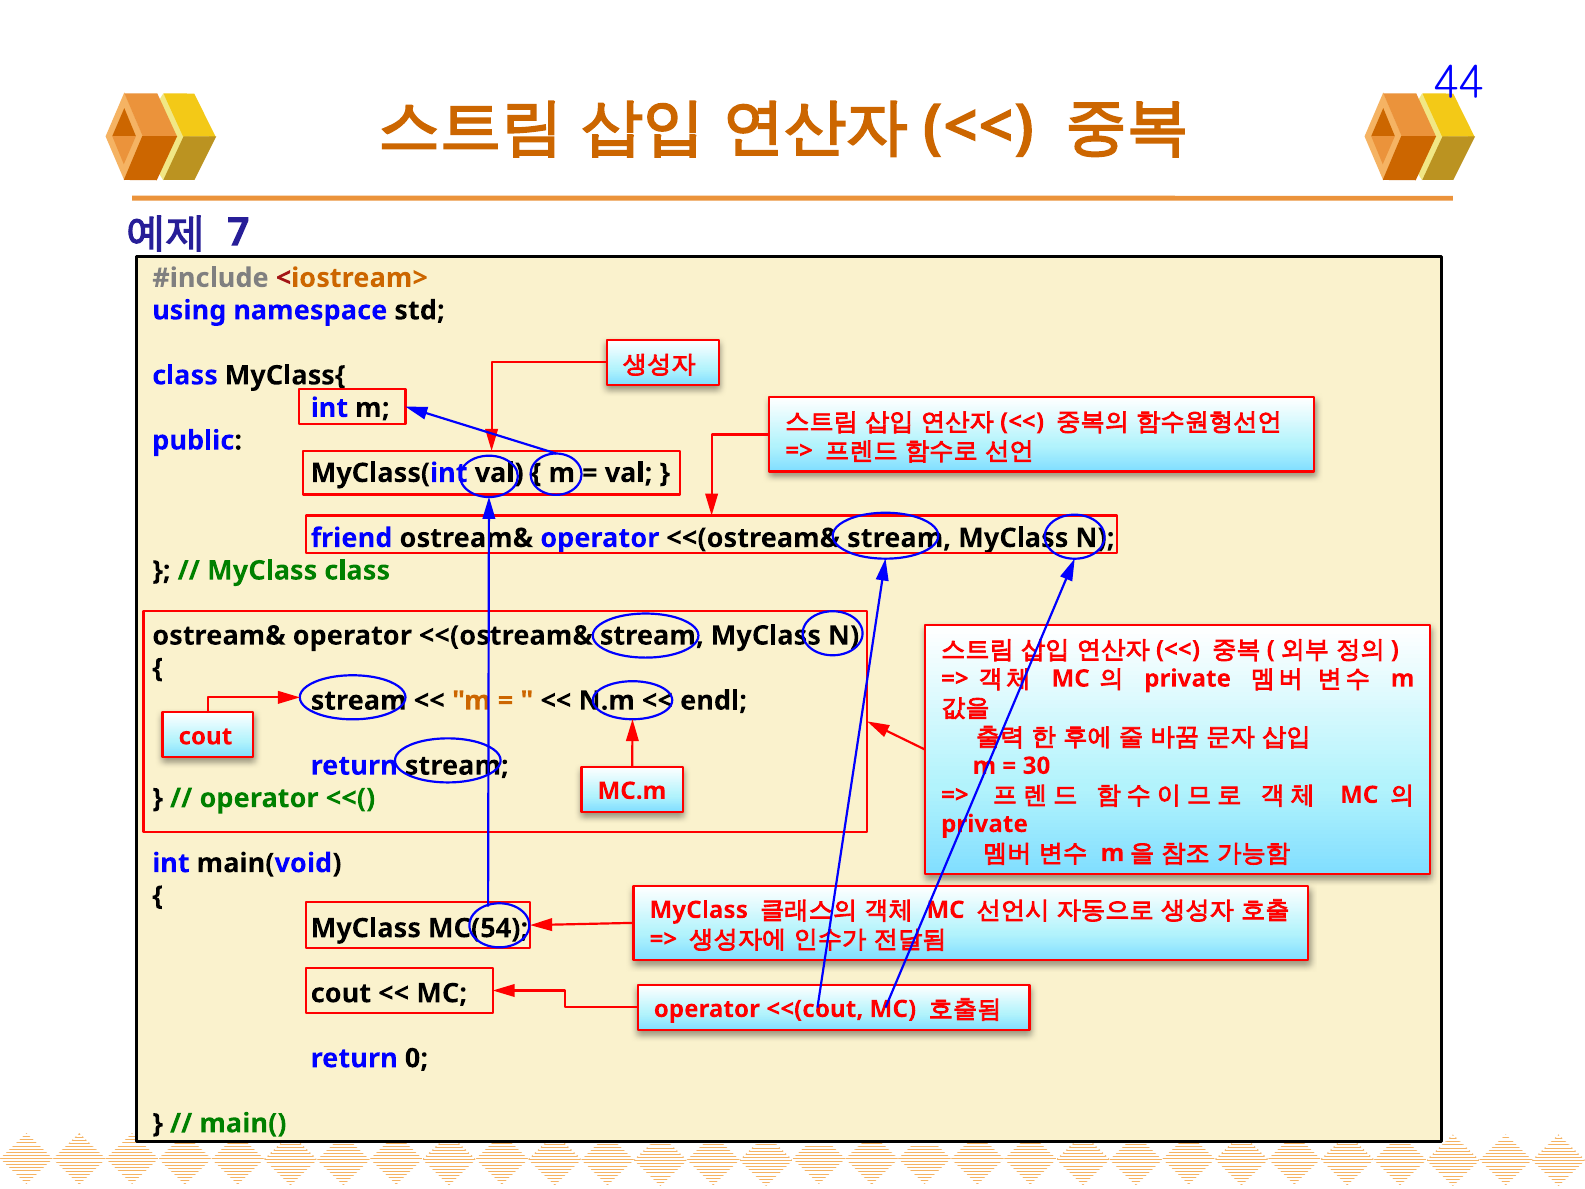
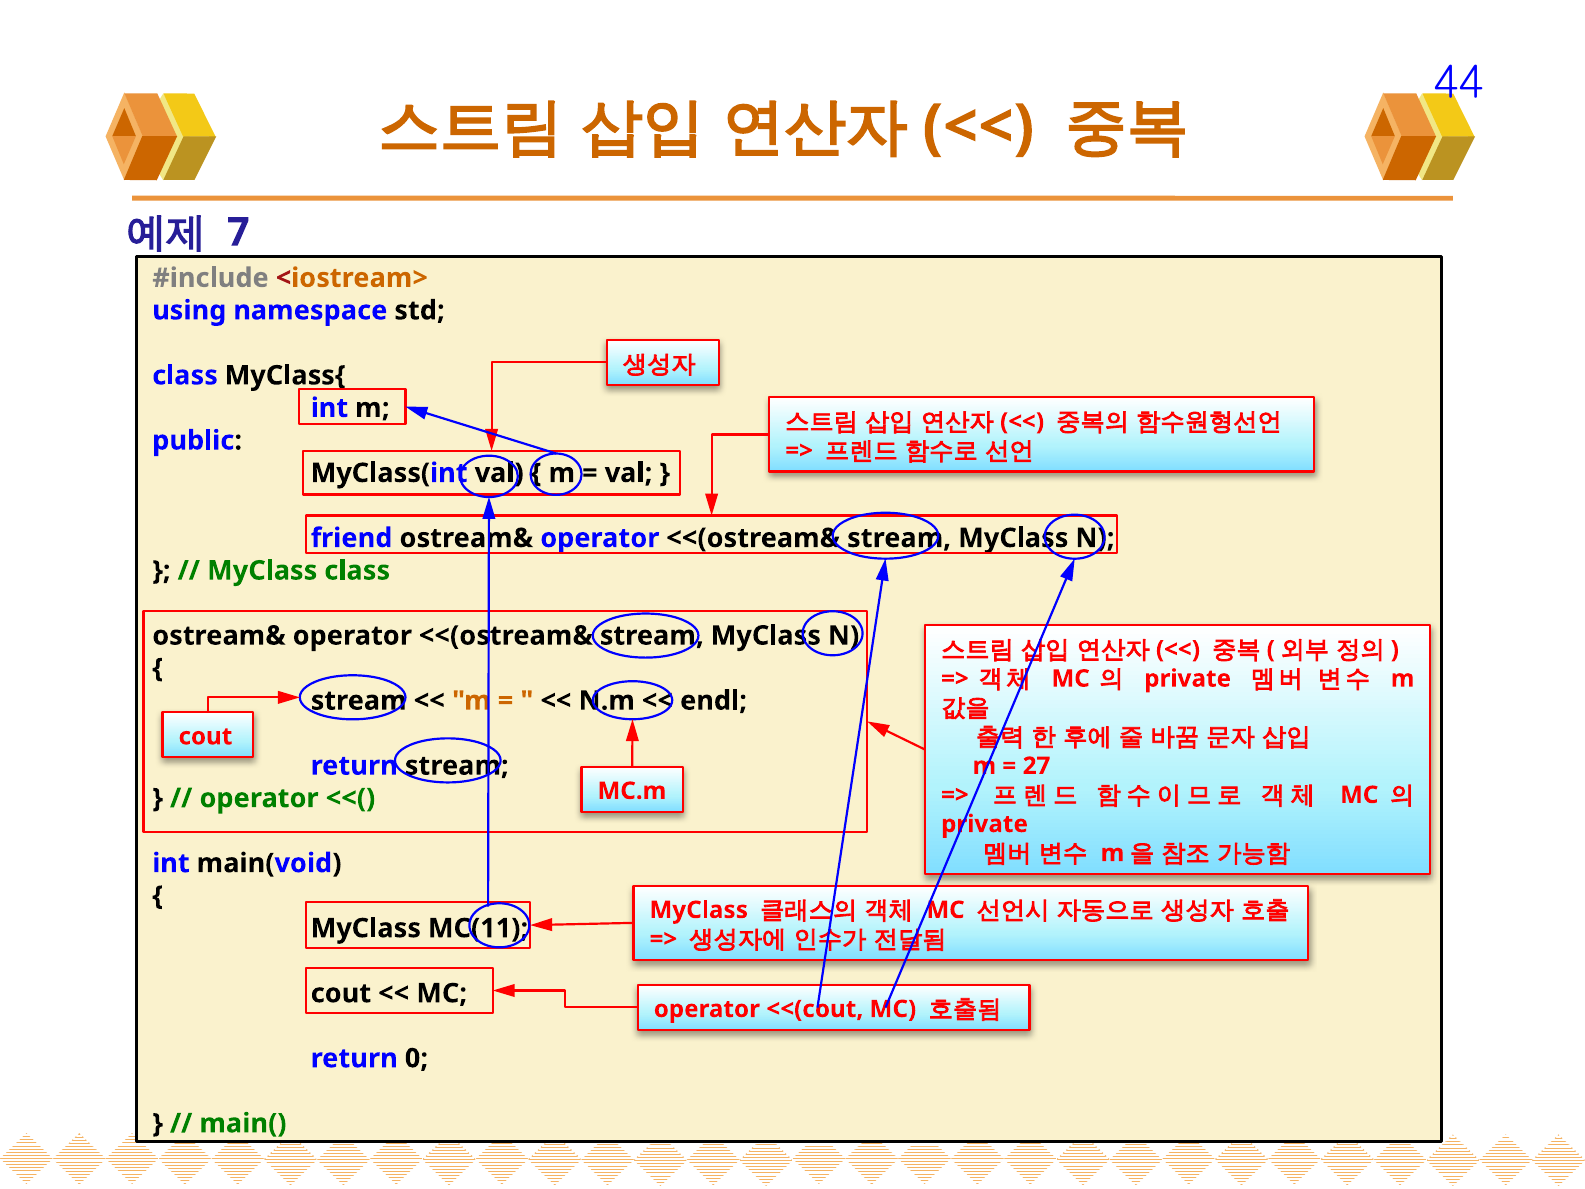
30: 30 -> 27 (1037, 766)
MC(54: MC(54 -> MC(11 (478, 928)
